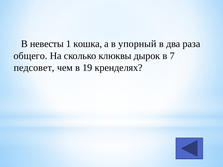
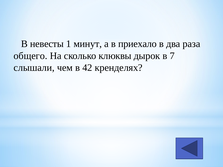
кошка: кошка -> минут (88, 44)
упорный: упорный -> приехало (137, 44)
педсовет: педсовет -> слышали (34, 68)
19: 19 -> 42 (87, 68)
